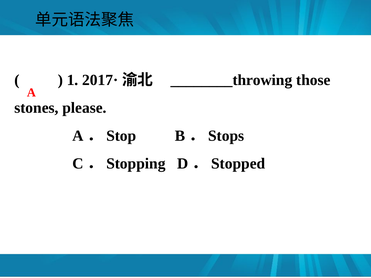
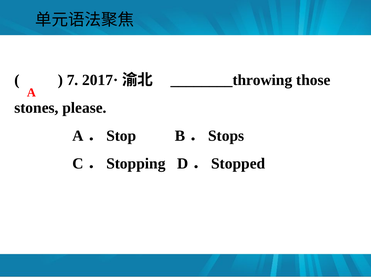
1: 1 -> 7 (73, 80)
